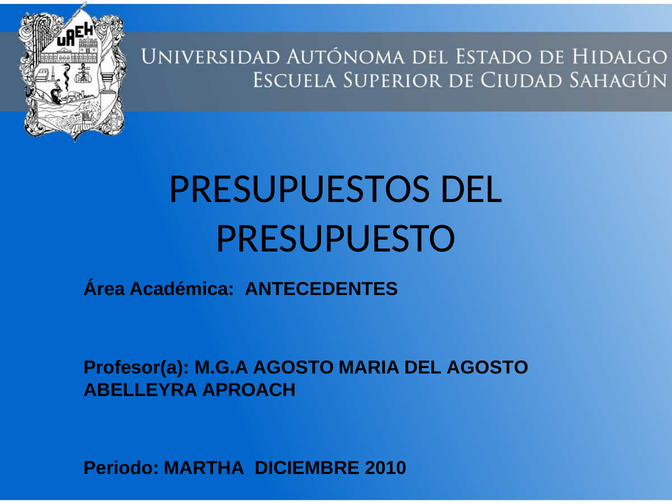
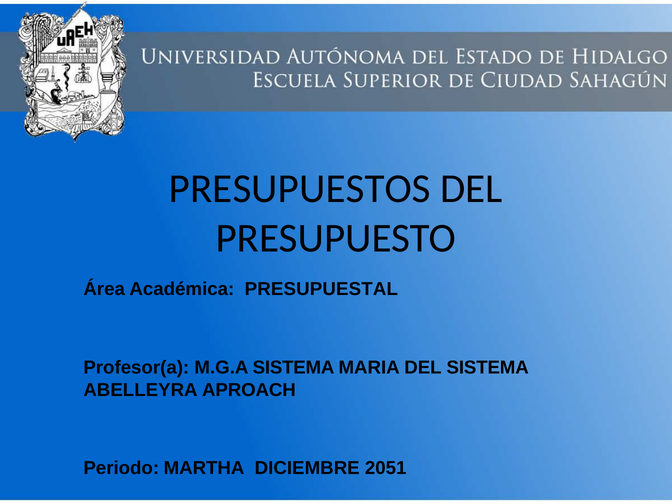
ANTECEDENTES: ANTECEDENTES -> PRESUPUESTAL (321, 289)
M.G.A AGOSTO: AGOSTO -> SISTEMA (294, 367)
DEL AGOSTO: AGOSTO -> SISTEMA (488, 367)
2010: 2010 -> 2051 (386, 468)
